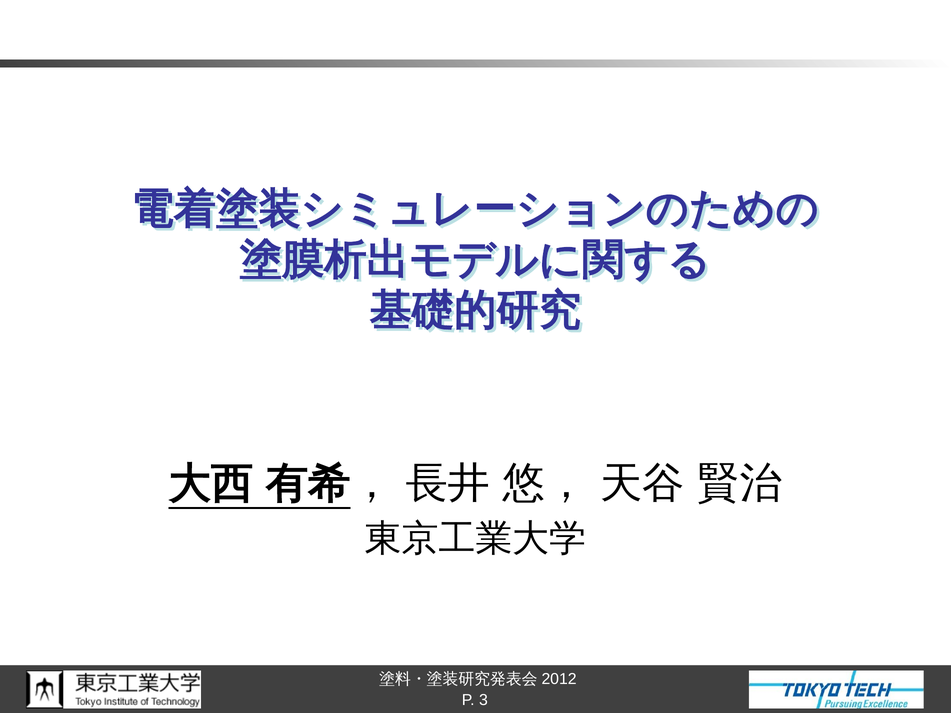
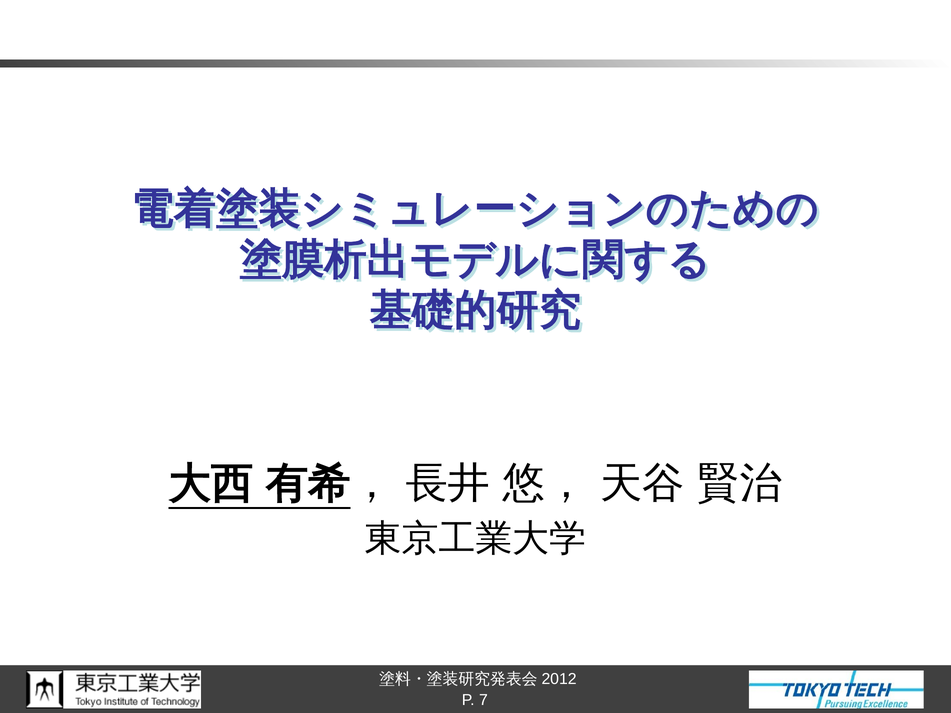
3: 3 -> 7 (483, 700)
